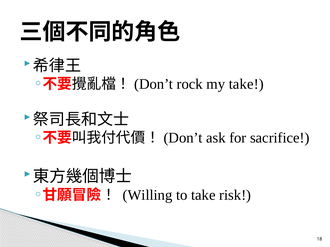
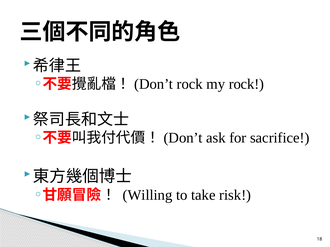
my take: take -> rock (246, 84)
